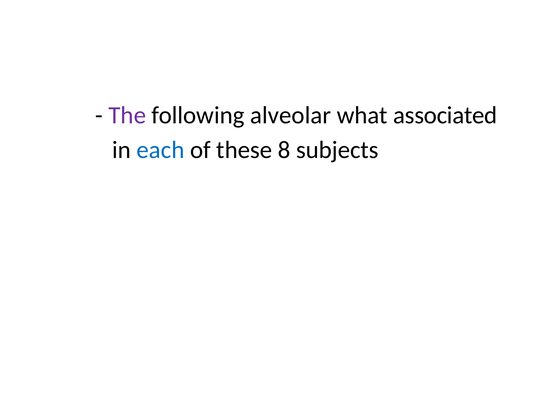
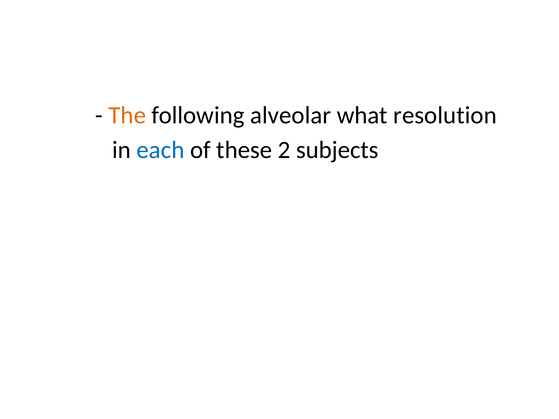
The colour: purple -> orange (127, 115)
associated: associated -> resolution (445, 115)
8: 8 -> 2 (284, 150)
